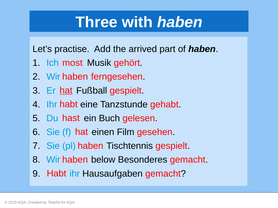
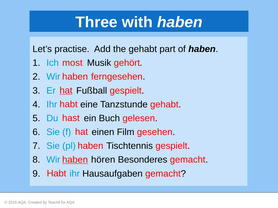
the arrived: arrived -> gehabt (143, 49)
haben underline: none -> present (75, 160)
below: below -> hören (103, 160)
